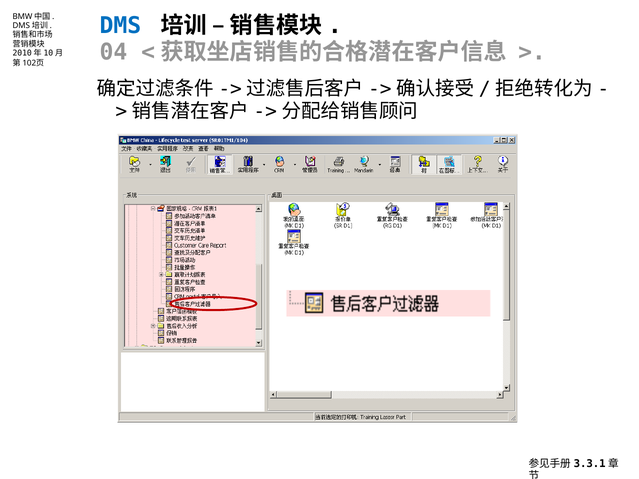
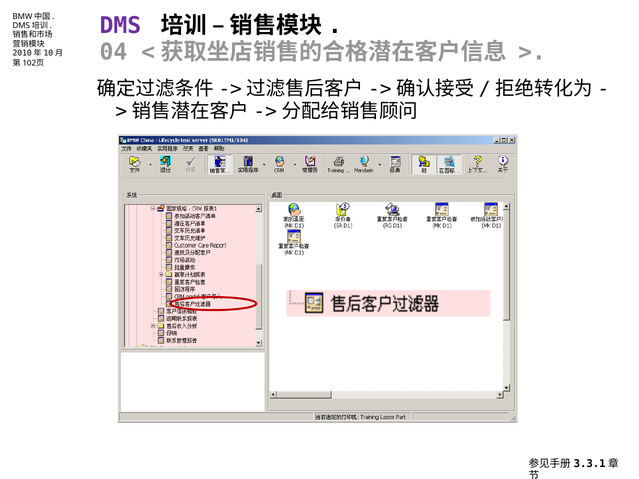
DMS colour: blue -> purple (120, 26)
